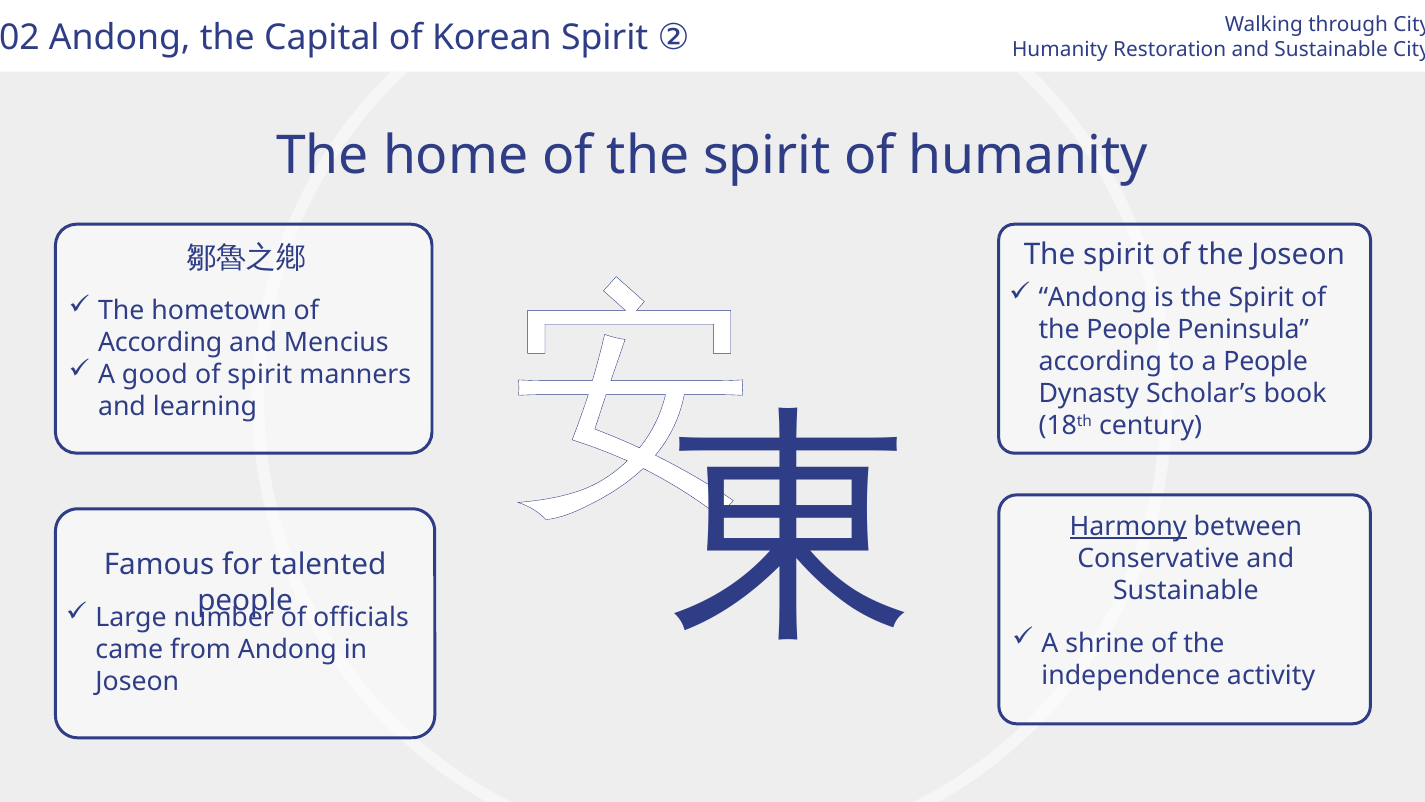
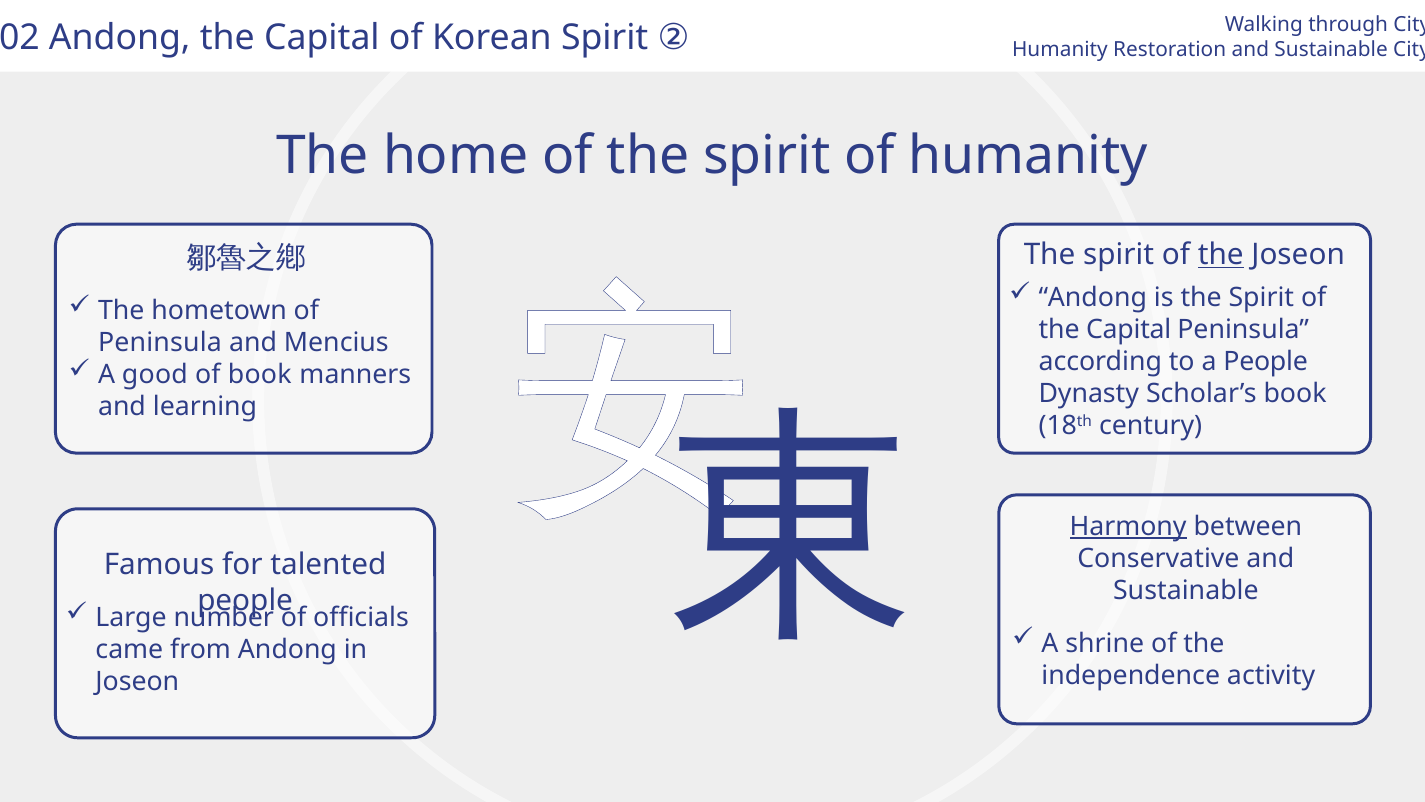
the underline: none -> present (1221, 254)
People: People -> Capital (1129, 330)
According: According -> Peninsula (160, 342)
of spirit: spirit -> book (260, 375)
